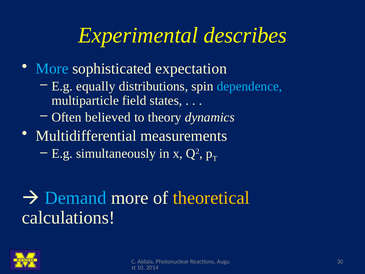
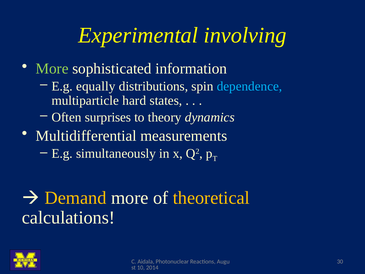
describes: describes -> involving (245, 35)
More colour: light blue -> light green (52, 69)
expectation: expectation -> information (191, 69)
field: field -> hard (134, 100)
believed: believed -> surprises (108, 117)
Demand colour: light blue -> yellow (76, 198)
